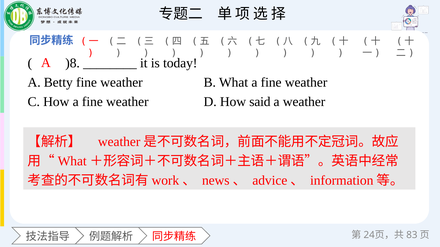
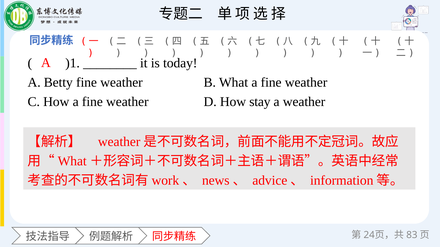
)8: )8 -> )1 (73, 63)
said: said -> stay (260, 102)
